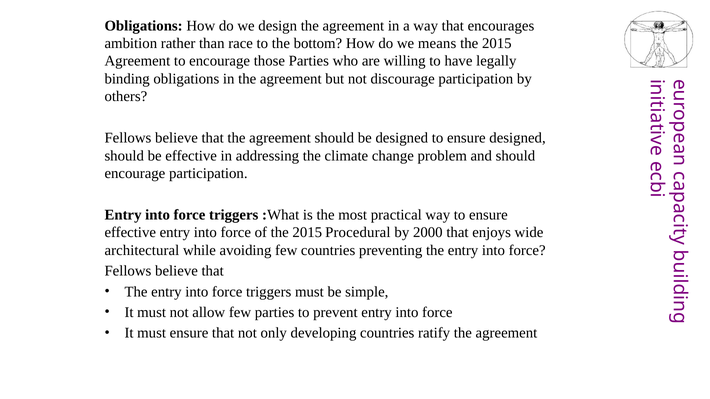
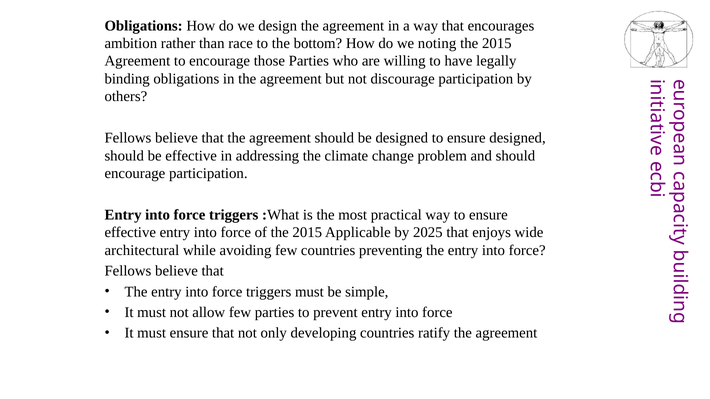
means: means -> noting (437, 43)
Procedural: Procedural -> Applicable (358, 233)
2000: 2000 -> 2025 (428, 233)
